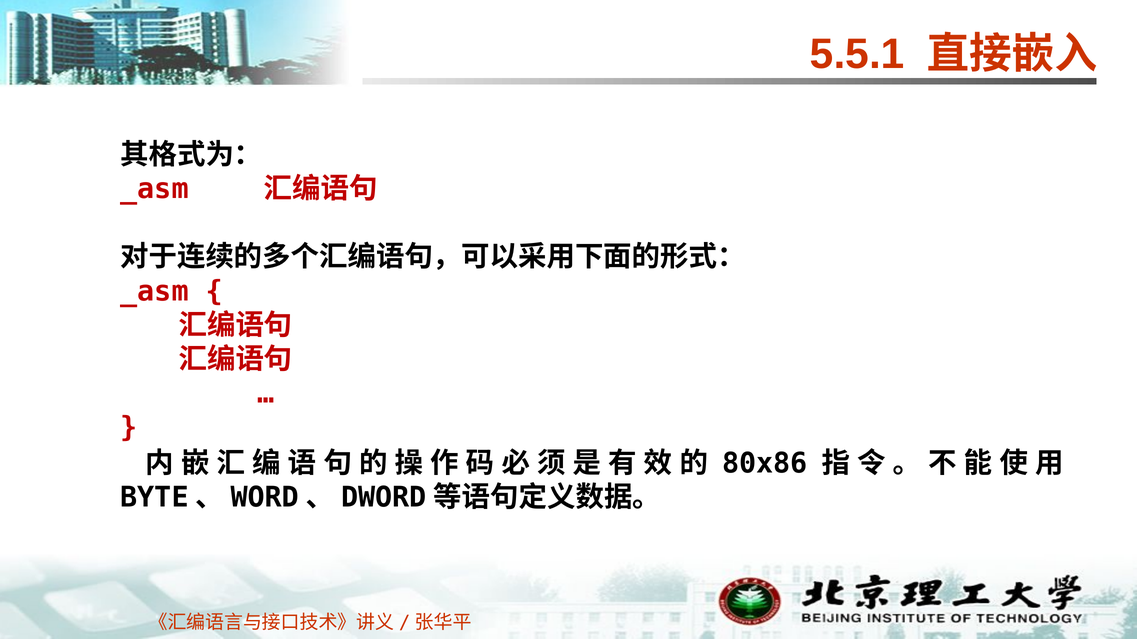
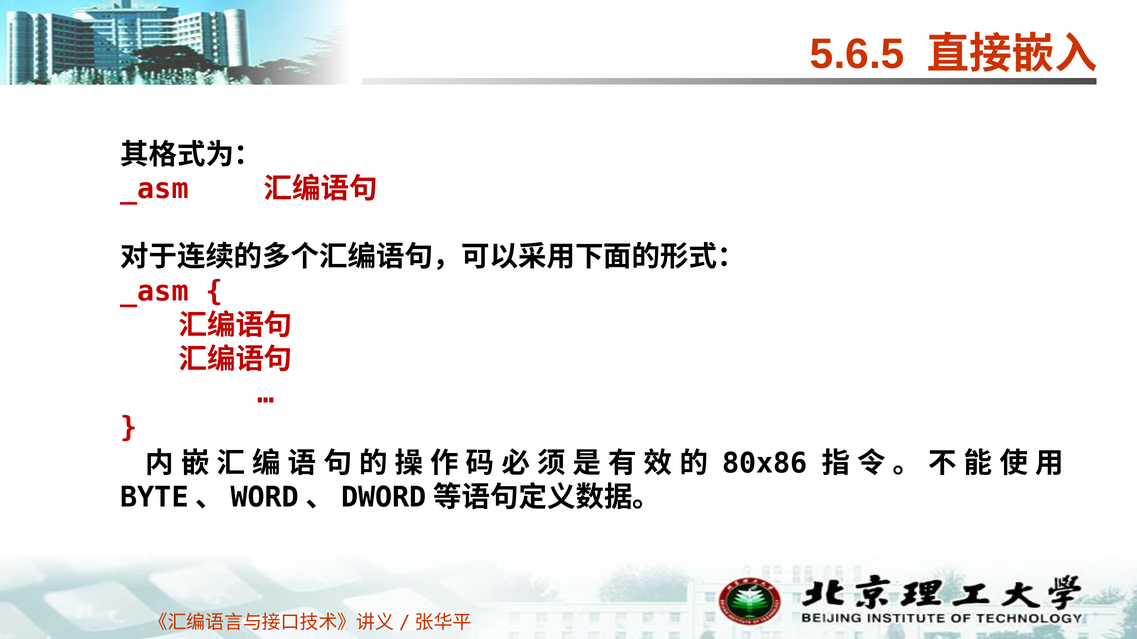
5.5.1: 5.5.1 -> 5.6.5 (857, 54)
